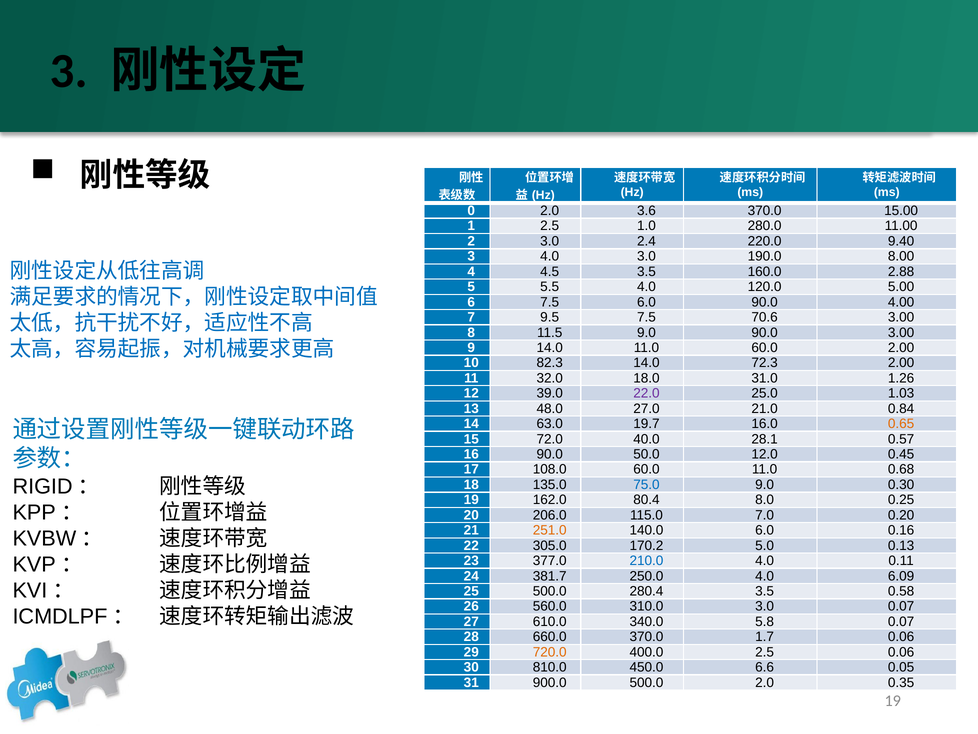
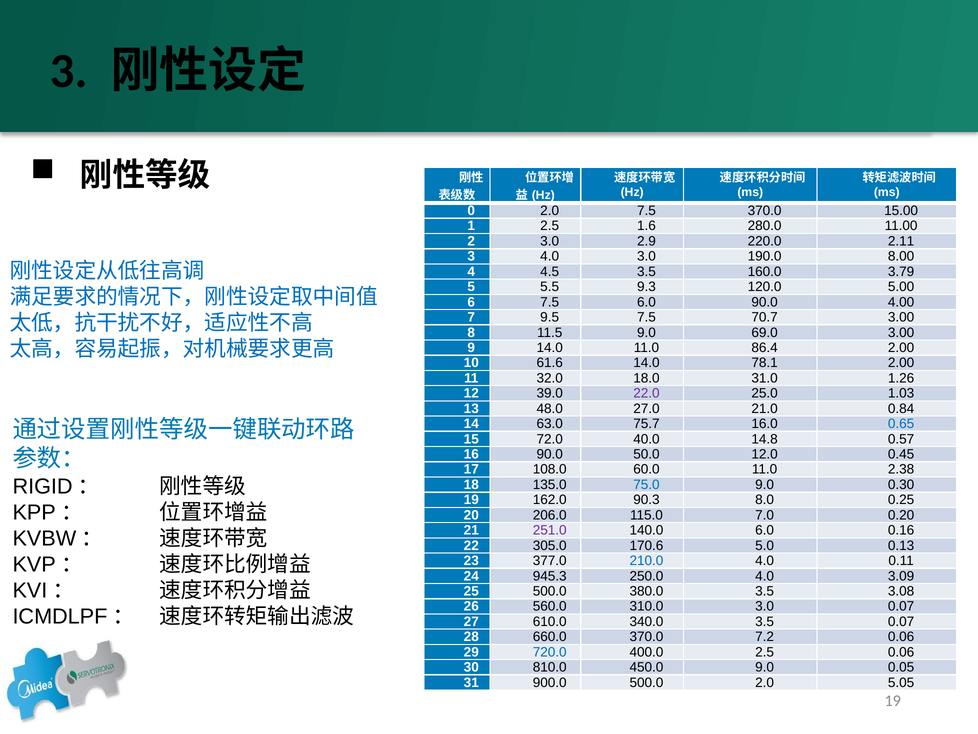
2.0 3.6: 3.6 -> 7.5 (646, 211)
1.0: 1.0 -> 1.6 (646, 226)
2.4: 2.4 -> 2.9 (646, 241)
9.40: 9.40 -> 2.11 (901, 241)
2.88: 2.88 -> 3.79 (901, 271)
5.5 4.0: 4.0 -> 9.3 (646, 287)
70.6: 70.6 -> 70.7 (765, 317)
9.0 90.0: 90.0 -> 69.0 (765, 332)
11.0 60.0: 60.0 -> 86.4 (765, 348)
82.3: 82.3 -> 61.6 (550, 363)
72.3: 72.3 -> 78.1 (765, 363)
19.7: 19.7 -> 75.7 (646, 424)
0.65 colour: orange -> blue (901, 424)
28.1: 28.1 -> 14.8 (765, 439)
0.68: 0.68 -> 2.38 (901, 469)
80.4: 80.4 -> 90.3 (646, 500)
251.0 colour: orange -> purple (550, 530)
170.2: 170.2 -> 170.6 (646, 545)
381.7: 381.7 -> 945.3 (550, 576)
6.09: 6.09 -> 3.09 (901, 576)
280.4: 280.4 -> 380.0 (646, 591)
0.58: 0.58 -> 3.08 (901, 591)
340.0 5.8: 5.8 -> 3.5 (765, 621)
1.7: 1.7 -> 7.2 (765, 636)
720.0 colour: orange -> blue (550, 652)
450.0 6.6: 6.6 -> 9.0 (765, 667)
0.35: 0.35 -> 5.05 (901, 682)
